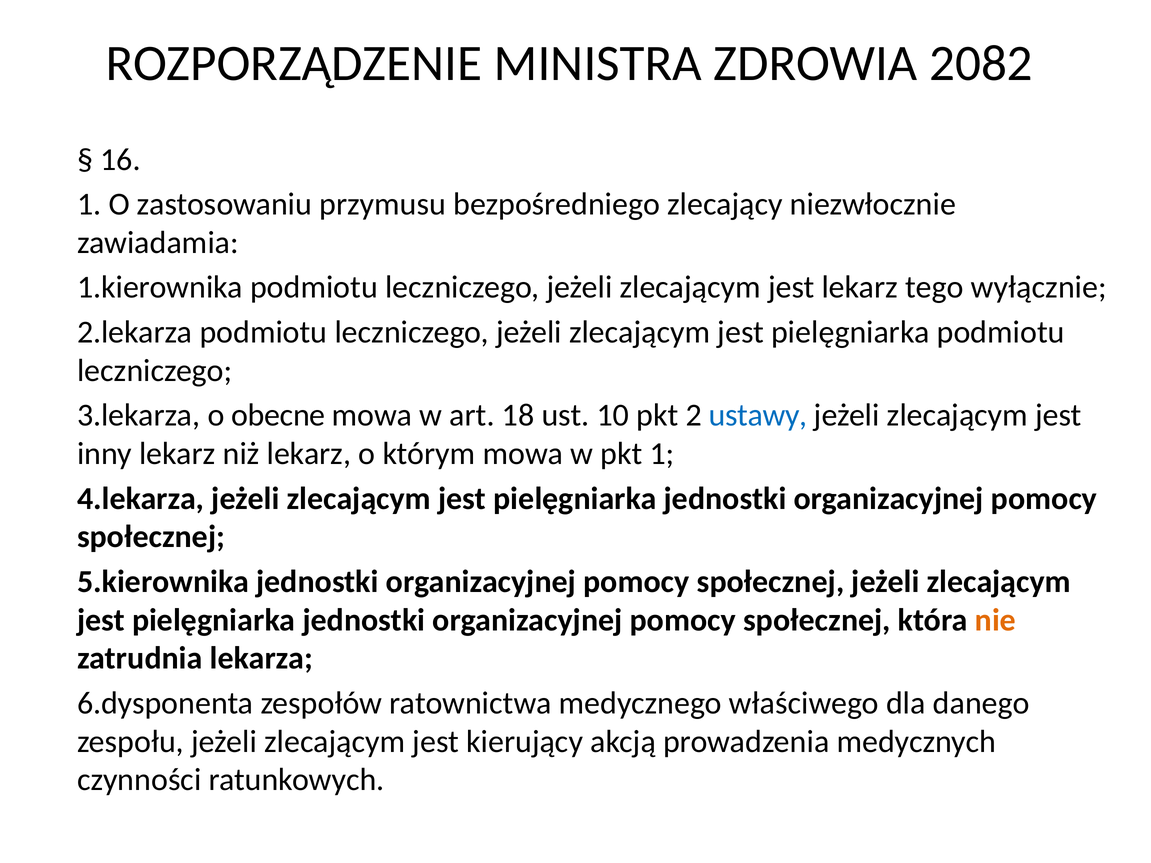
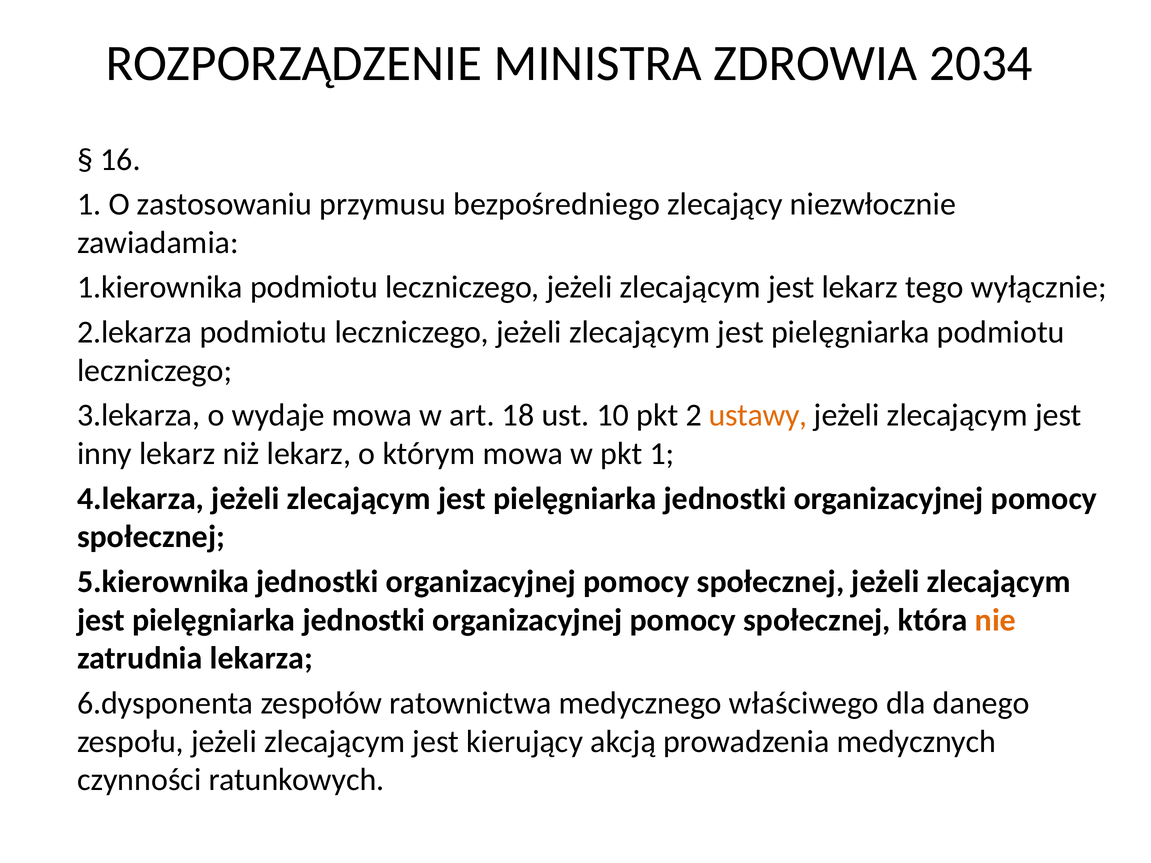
2082: 2082 -> 2034 (981, 63)
obecne: obecne -> wydaje (278, 415)
ustawy colour: blue -> orange (758, 415)
